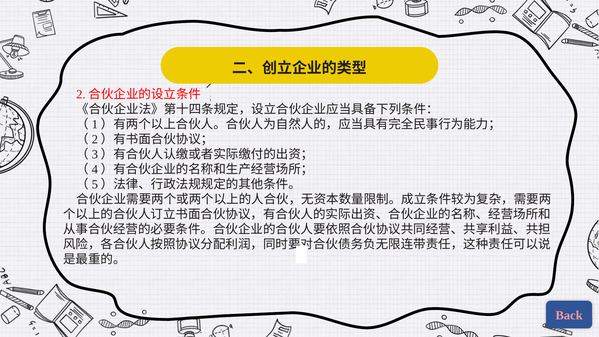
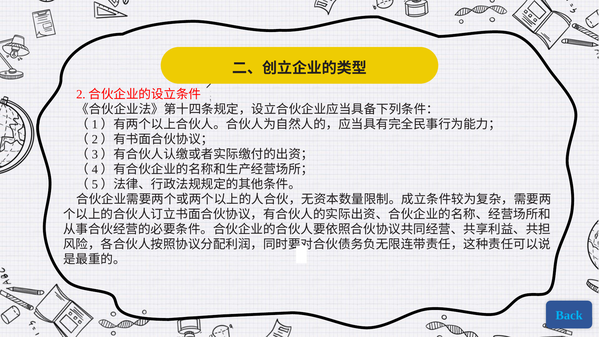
Back colour: pink -> light blue (569, 315)
